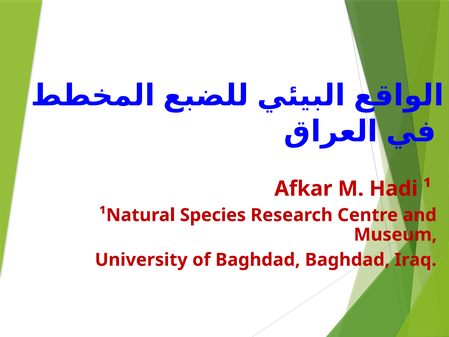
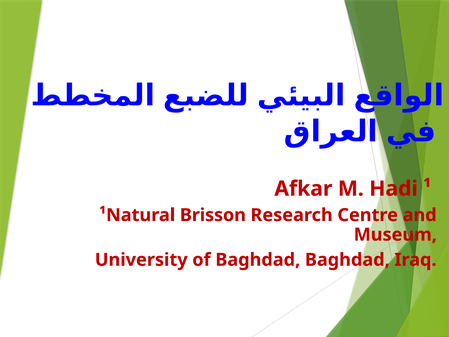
Species: Species -> Brisson (213, 215)
